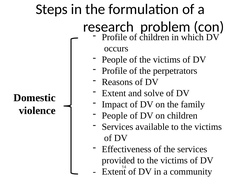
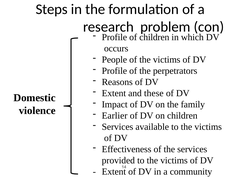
solve: solve -> these (154, 93)
People: People -> Earlier (115, 116)
